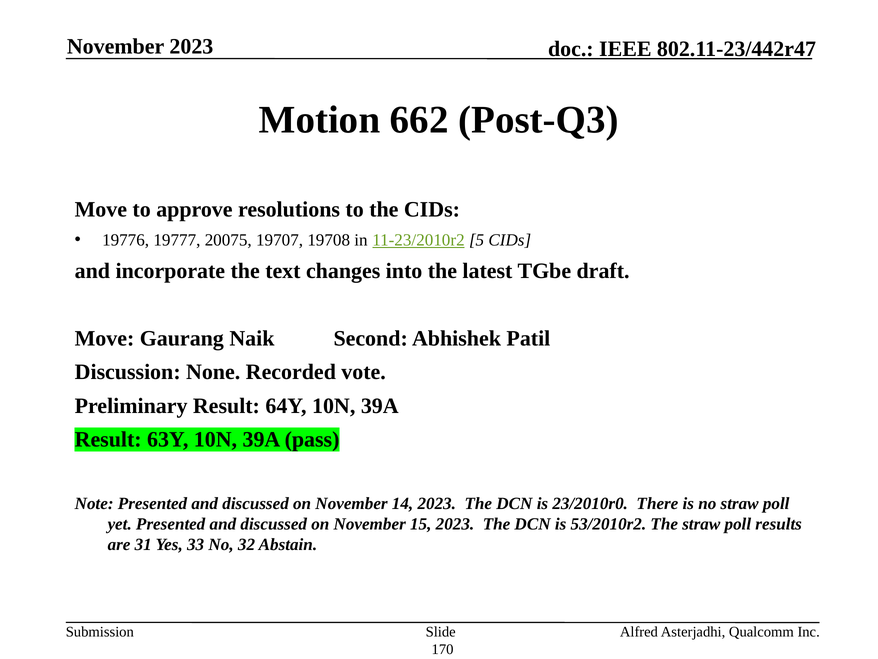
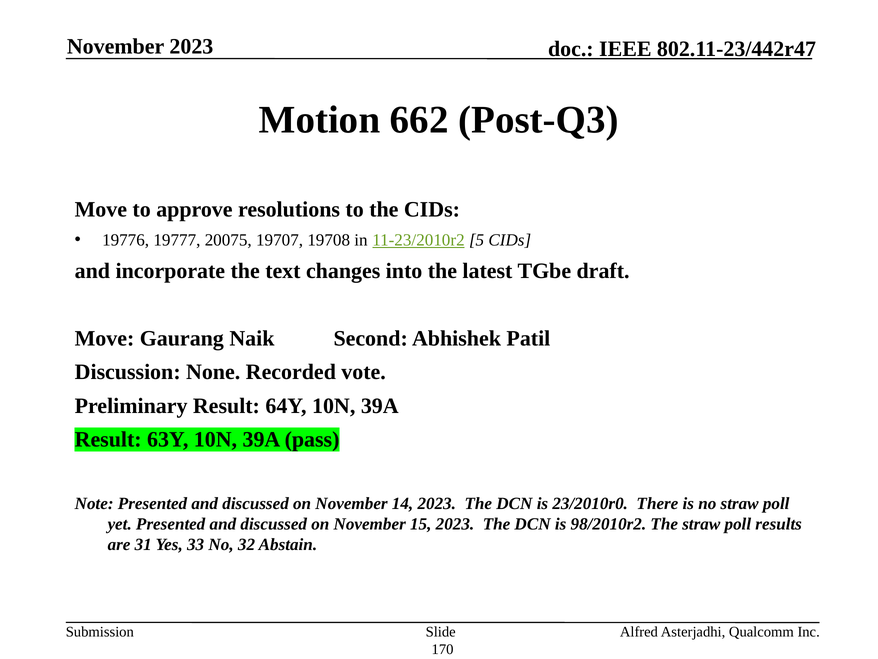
53/2010r2: 53/2010r2 -> 98/2010r2 (608, 524)
